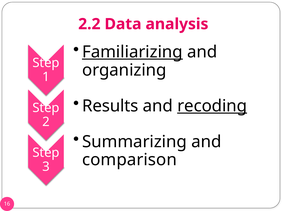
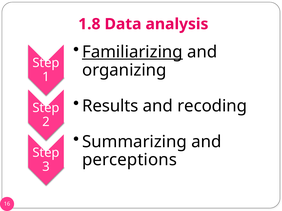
2.2: 2.2 -> 1.8 (89, 24)
recoding underline: present -> none (212, 106)
comparison: comparison -> perceptions (129, 160)
